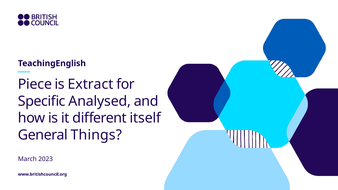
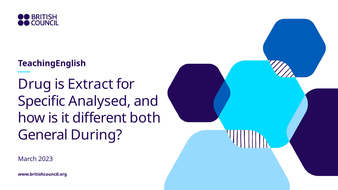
Piece: Piece -> Drug (35, 84)
itself: itself -> both (145, 118)
Things: Things -> During (96, 135)
